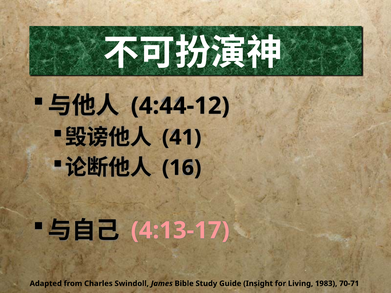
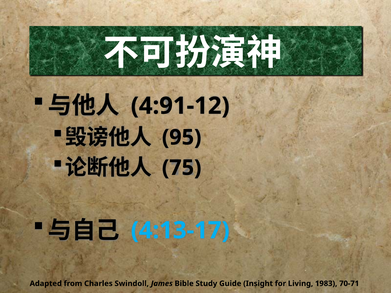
4:44-12: 4:44-12 -> 4:91-12 (180, 106)
41: 41 -> 95 (182, 137)
16: 16 -> 75 (182, 168)
4:13-17 colour: pink -> light blue (180, 231)
